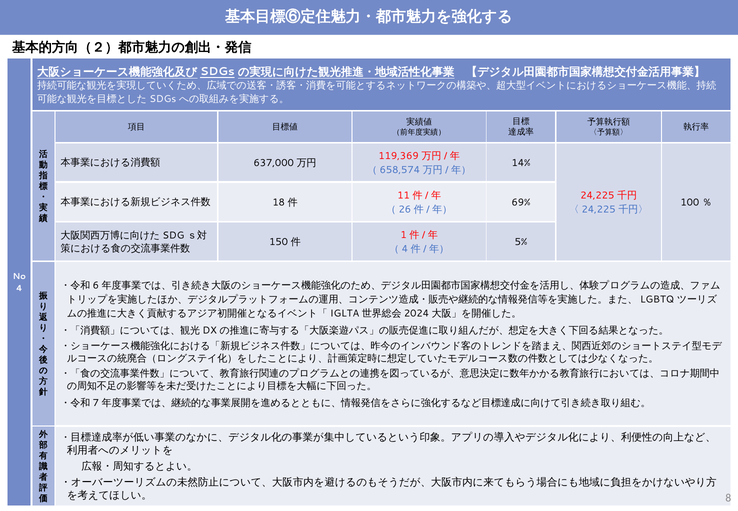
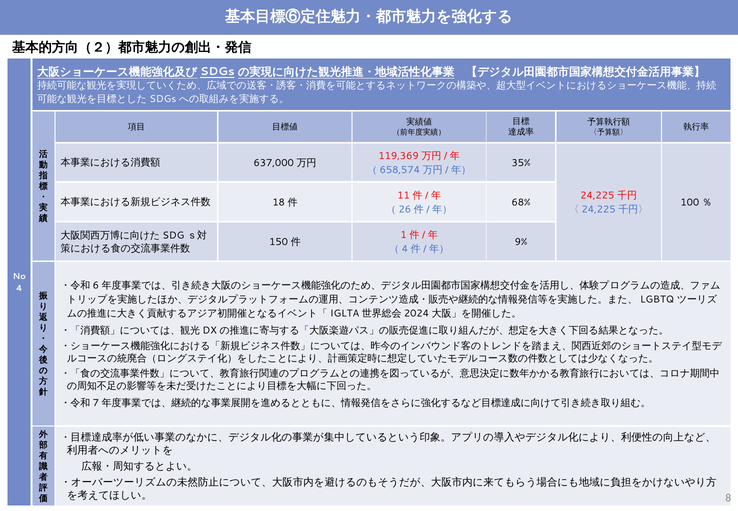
14%: 14% -> 35% (521, 163)
69%: 69% -> 68% (521, 202)
5%: 5% -> 9% (521, 242)
